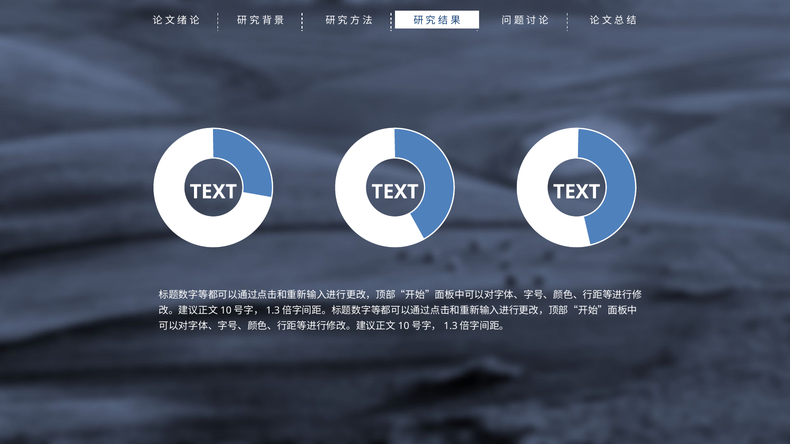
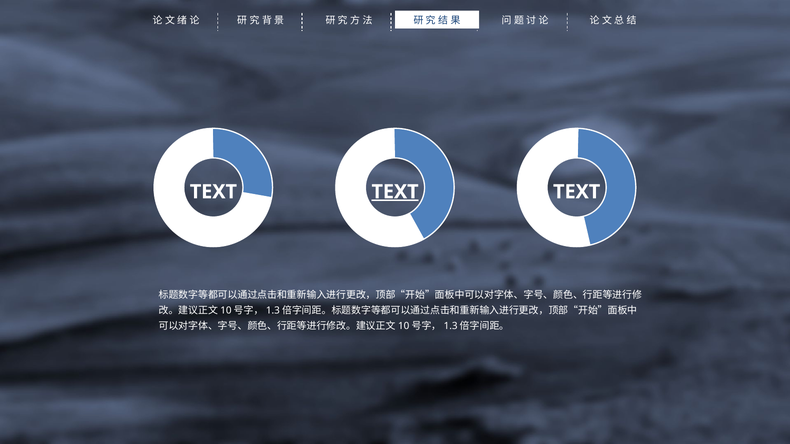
TEXT underline: none -> present (395, 192)
